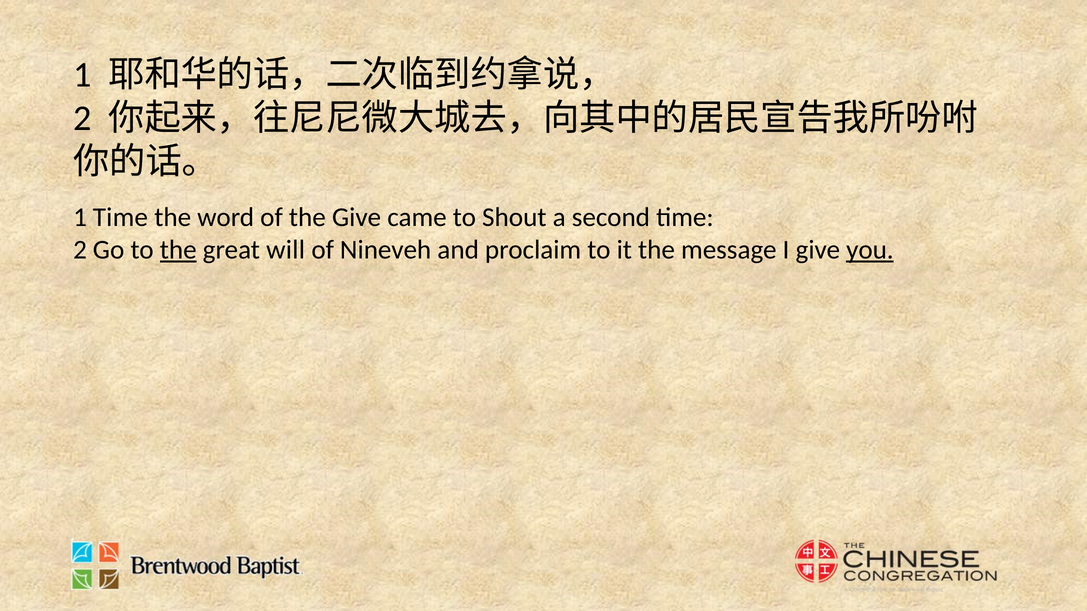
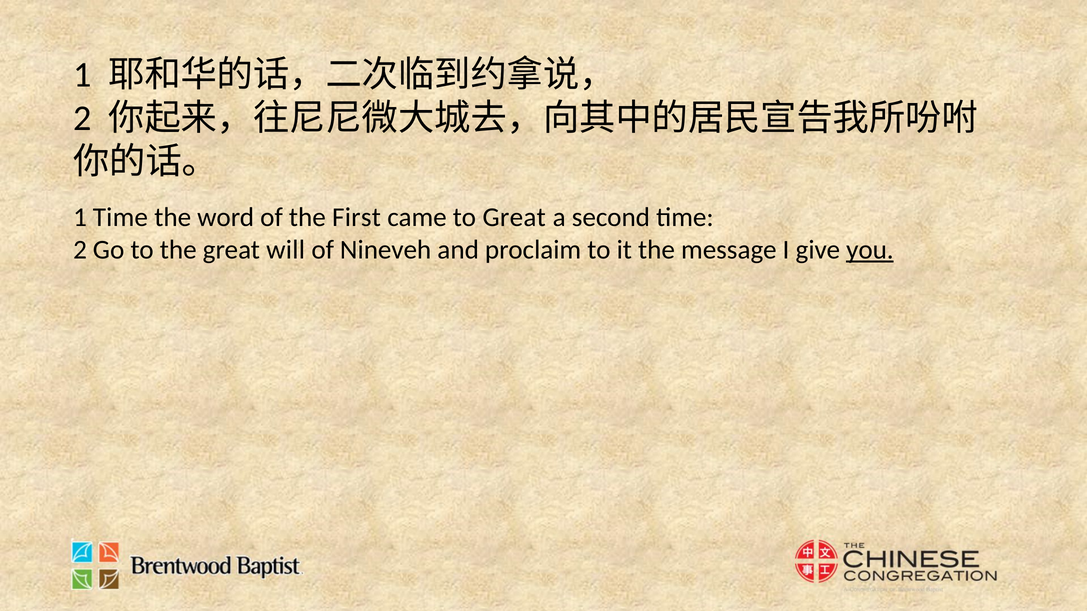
the Give: Give -> First (356, 217)
to Shout: Shout -> Great (514, 217)
the underline: present -> none (178, 250)
